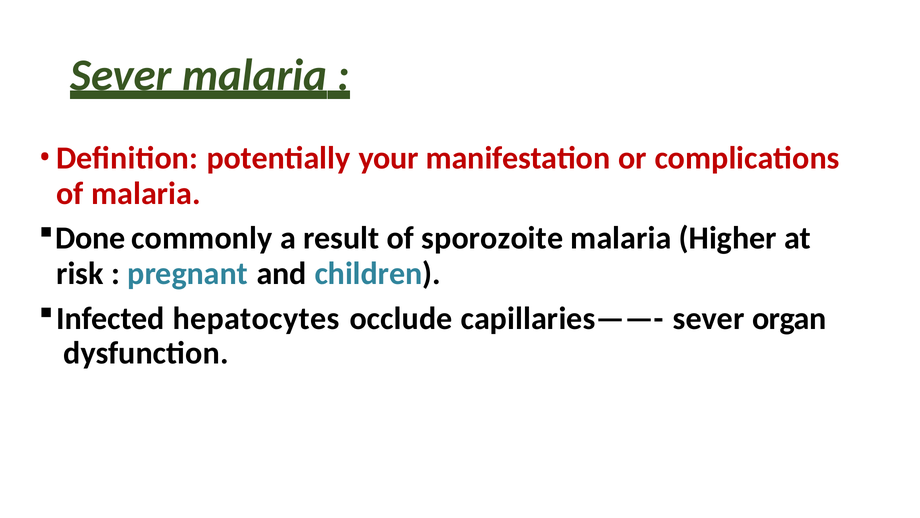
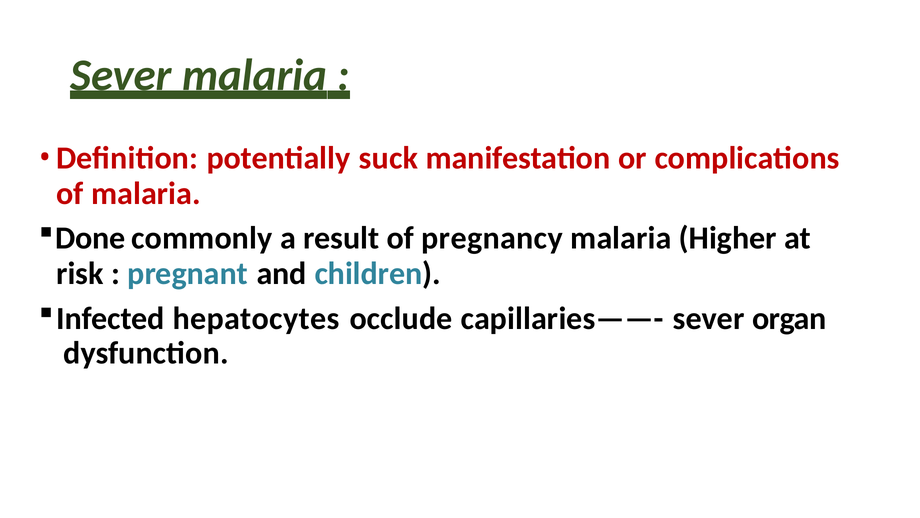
your: your -> suck (388, 158)
sporozoite: sporozoite -> pregnancy (492, 238)
